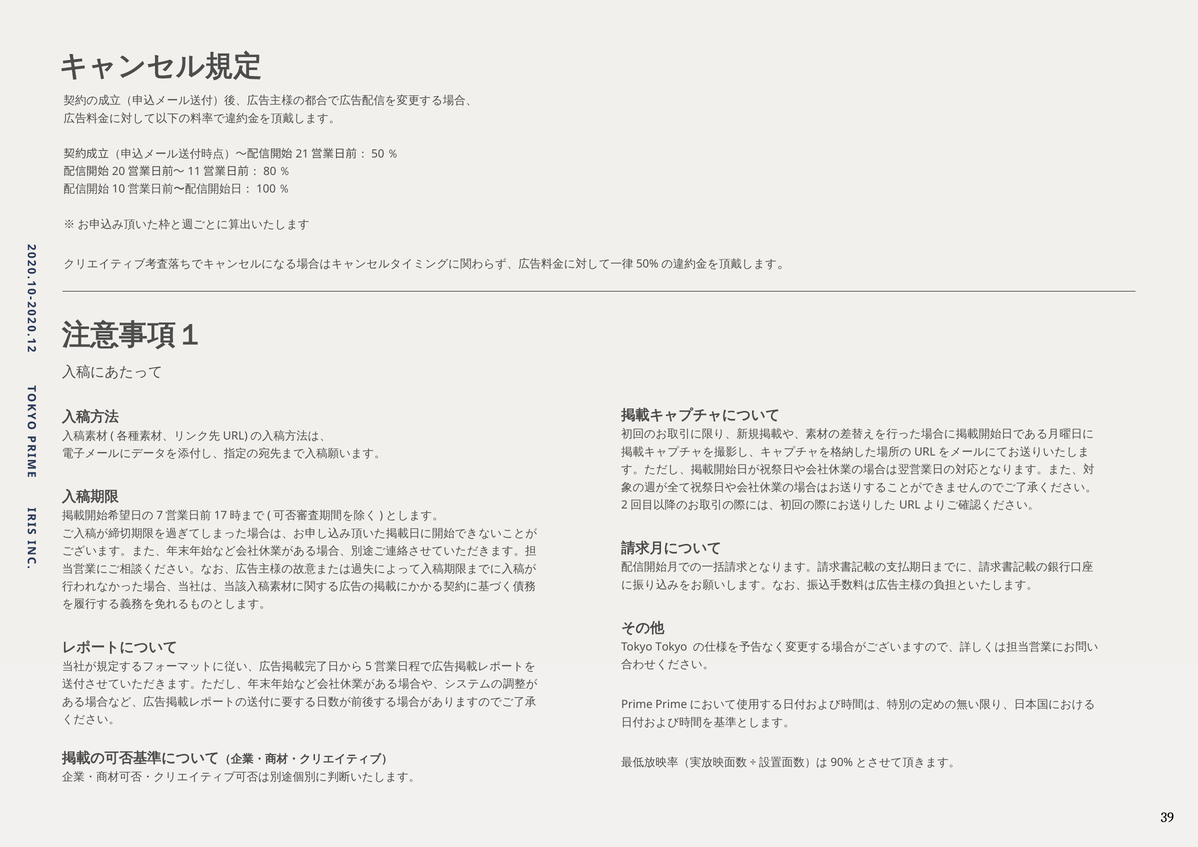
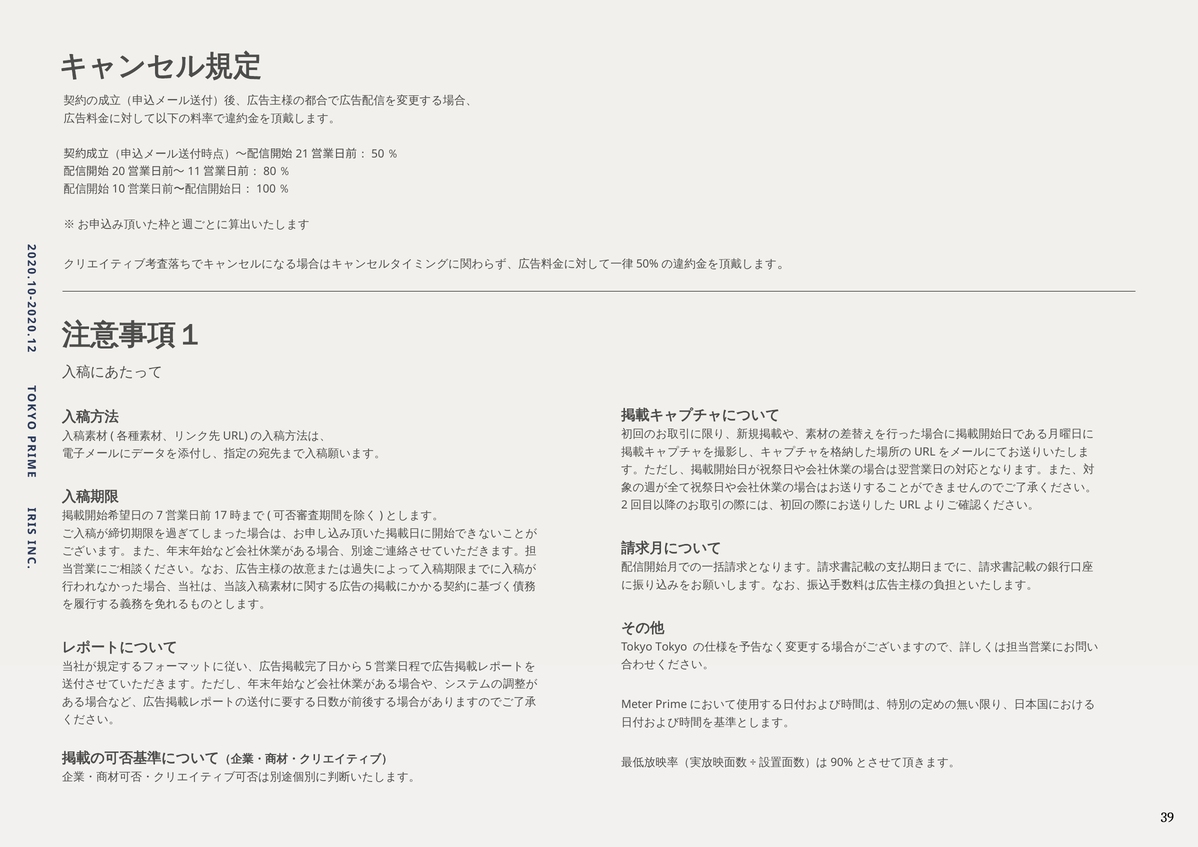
Prime: Prime -> Meter (637, 705)
